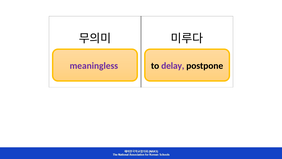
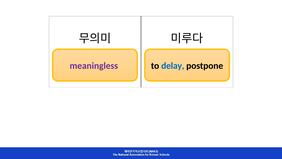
delay colour: purple -> blue (173, 66)
